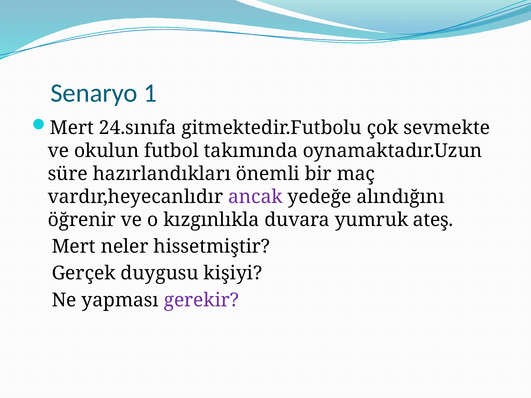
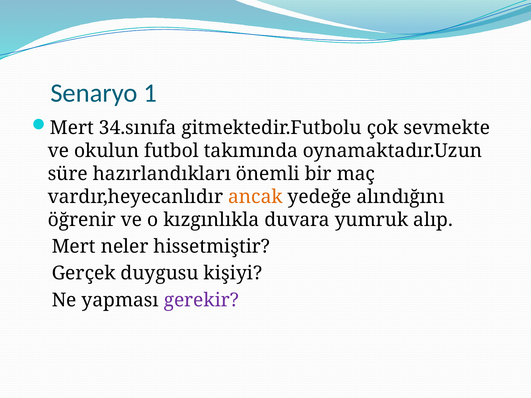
24.sınıfa: 24.sınıfa -> 34.sınıfa (138, 128)
ancak colour: purple -> orange (255, 197)
ateş: ateş -> alıp (433, 220)
